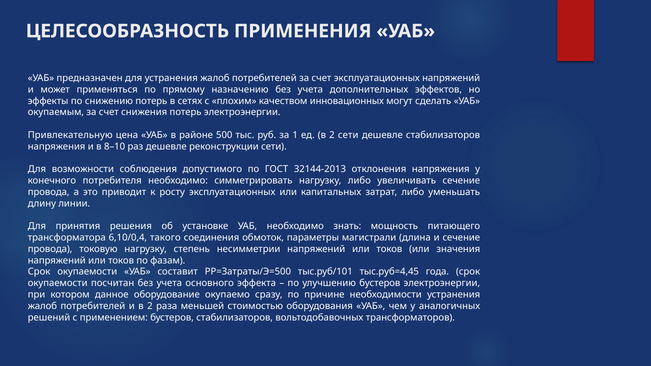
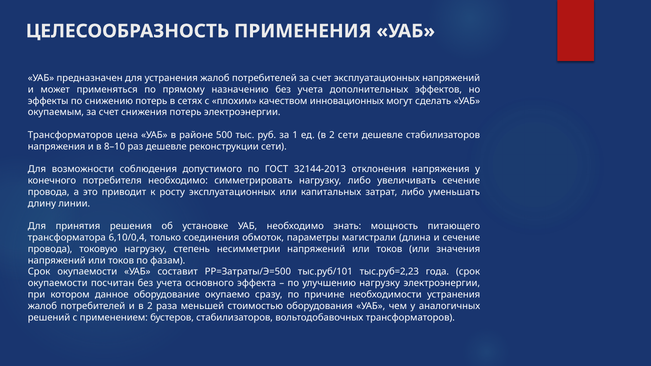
Привлекательную: Привлекательную -> Трансформаторов (70, 135)
такого: такого -> только (165, 238)
тыс.руб=4,45: тыс.руб=4,45 -> тыс.руб=2,23 (389, 272)
улучшению бустеров: бустеров -> нагрузку (380, 283)
